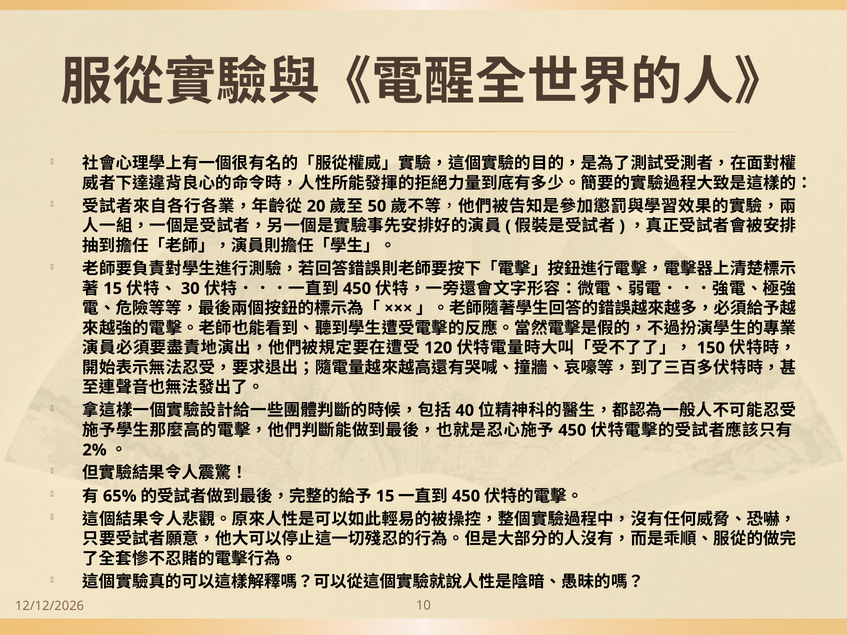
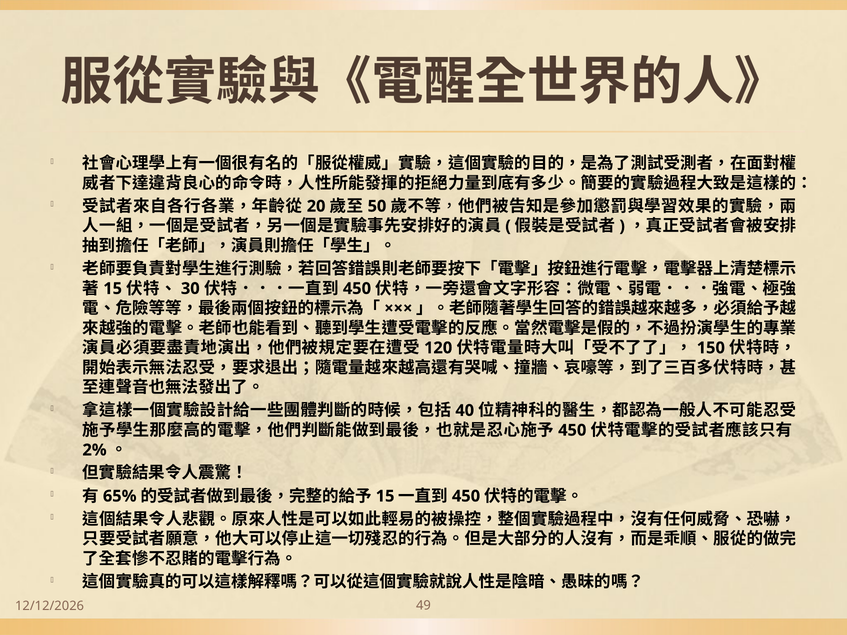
10: 10 -> 49 (423, 606)
